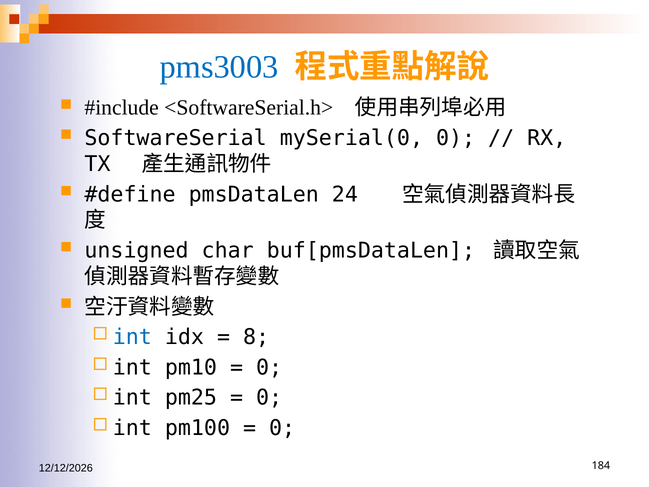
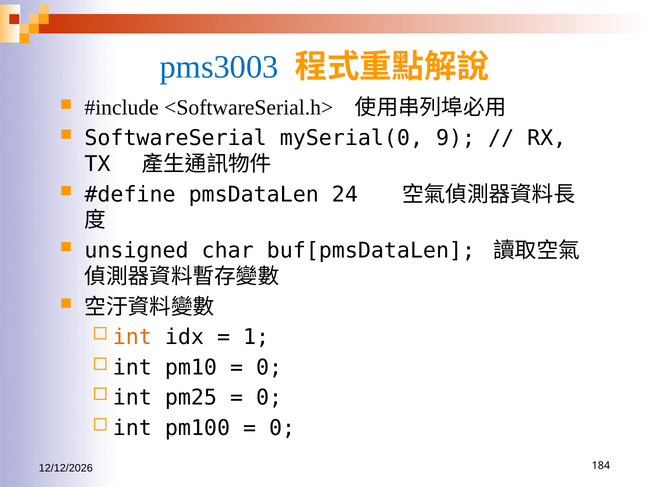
mySerial(0 0: 0 -> 9 (456, 138)
int colour: blue -> orange (132, 337)
8: 8 -> 1 (256, 337)
